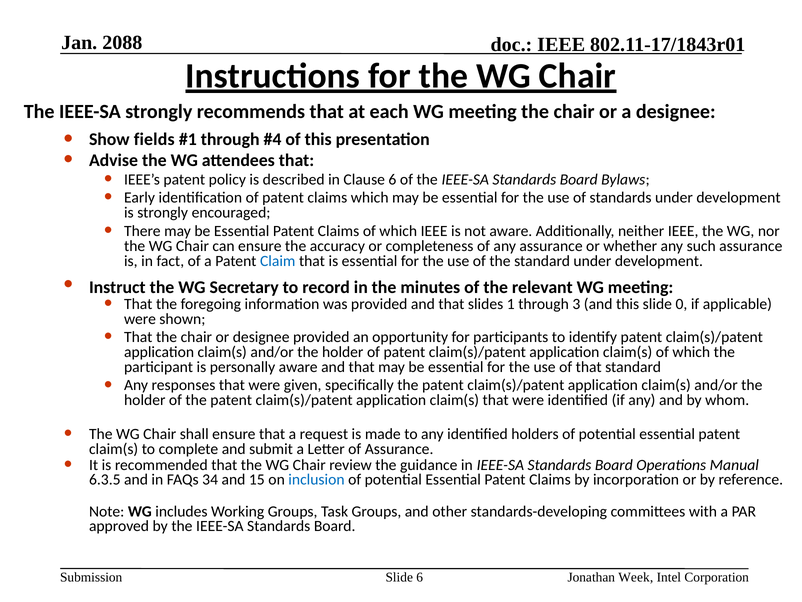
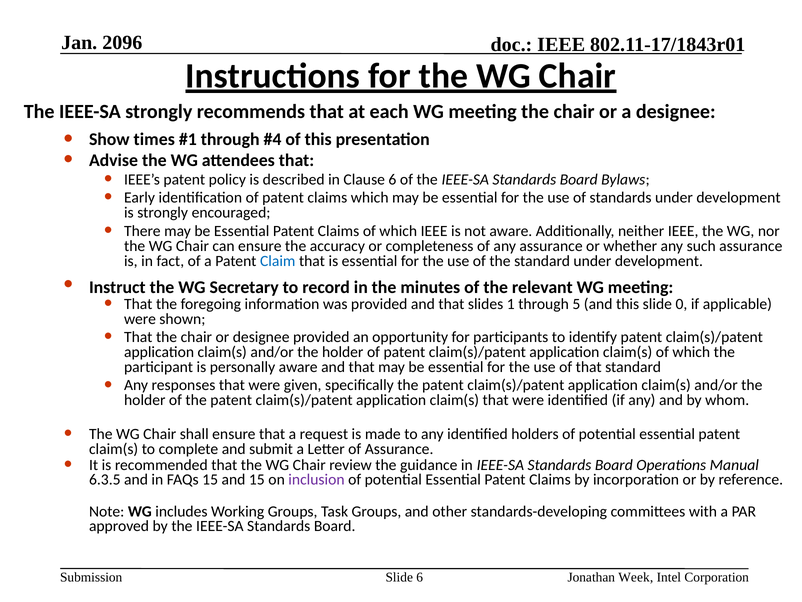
2088: 2088 -> 2096 (122, 43)
fields: fields -> times (154, 139)
3: 3 -> 5 (576, 304)
FAQs 34: 34 -> 15 (210, 479)
inclusion colour: blue -> purple (316, 479)
